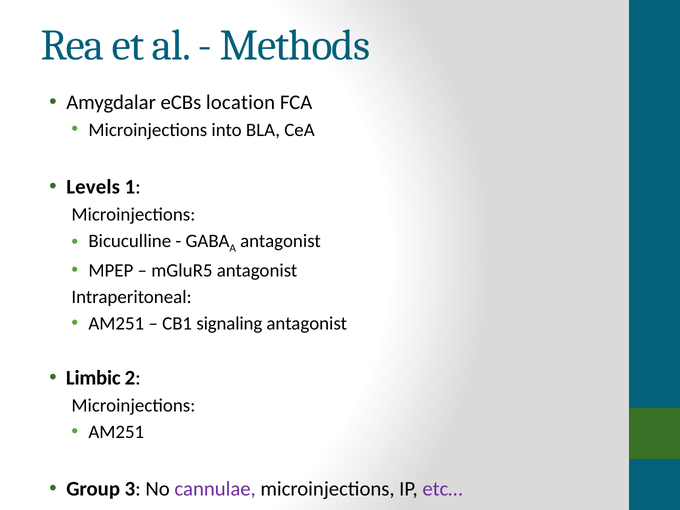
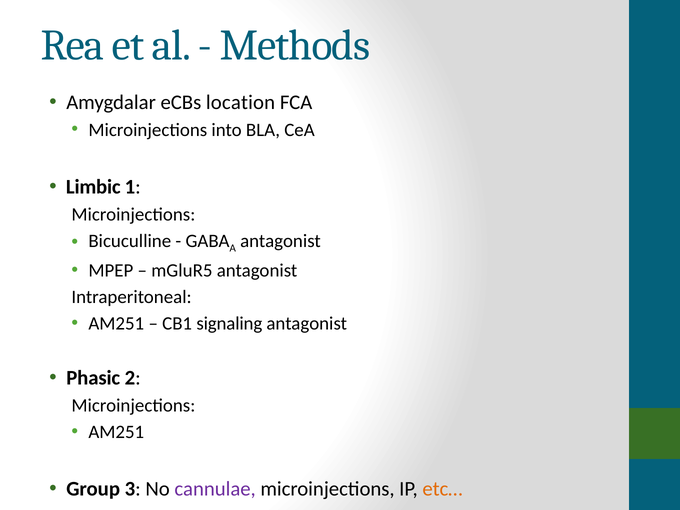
Levels: Levels -> Limbic (93, 187)
Limbic: Limbic -> Phasic (93, 378)
etc… colour: purple -> orange (442, 489)
